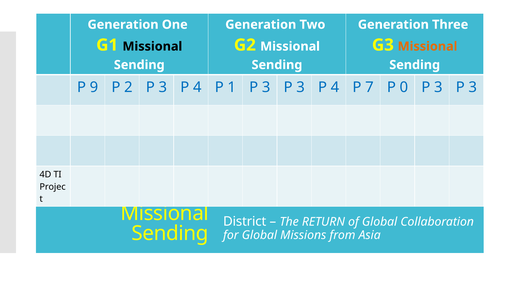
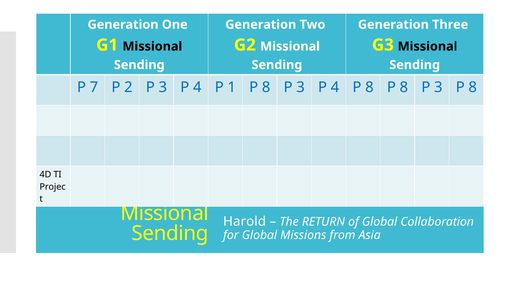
Missional colour: orange -> black (428, 46)
9: 9 -> 7 (94, 87)
1 P 3: 3 -> 8 (266, 87)
4 P 7: 7 -> 8 (369, 87)
0: 0 -> 8 (404, 87)
3: 3 -> 8 (473, 87)
District: District -> Harold (245, 222)
